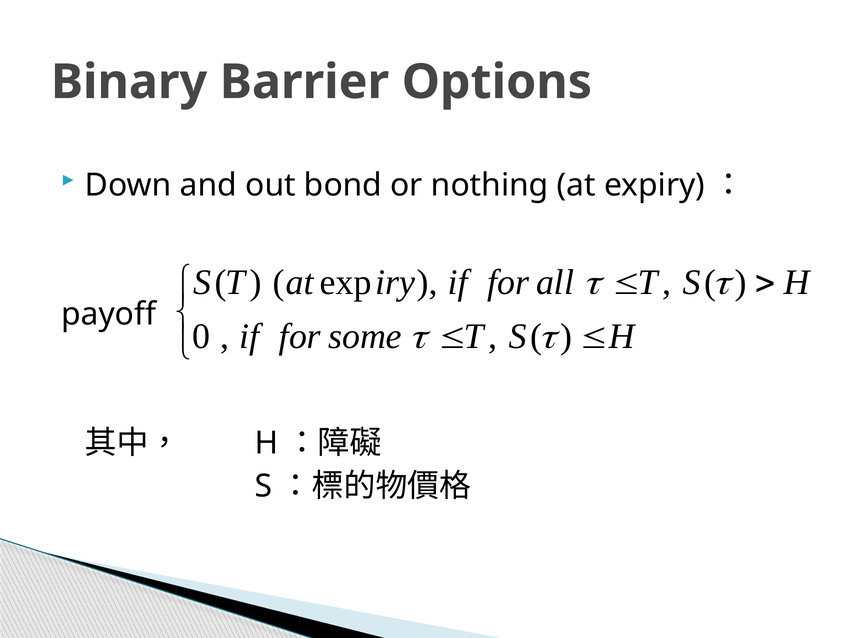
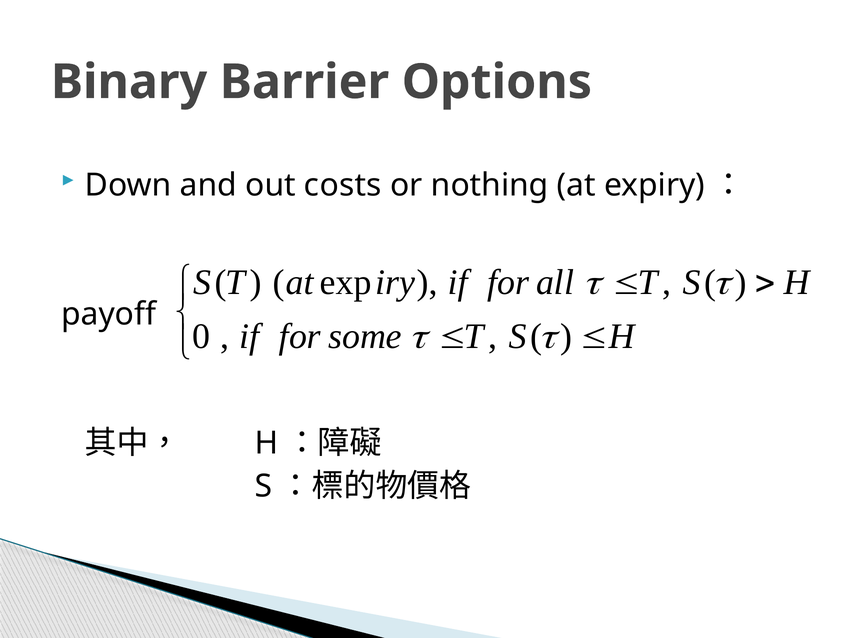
bond: bond -> costs (343, 185)
